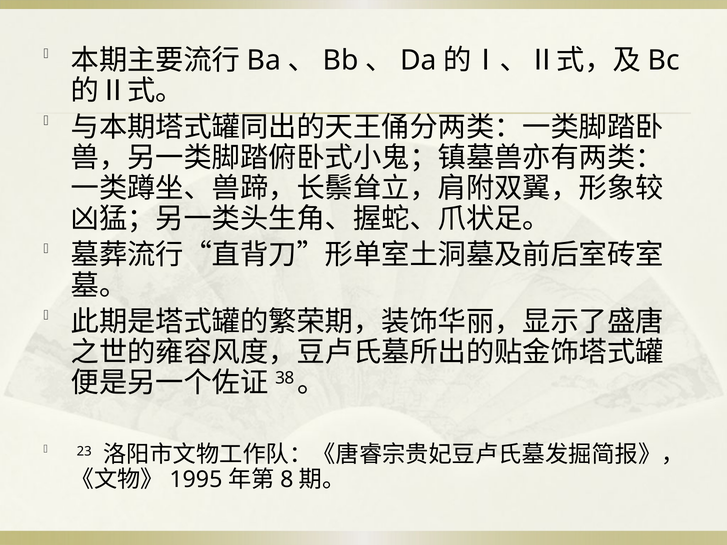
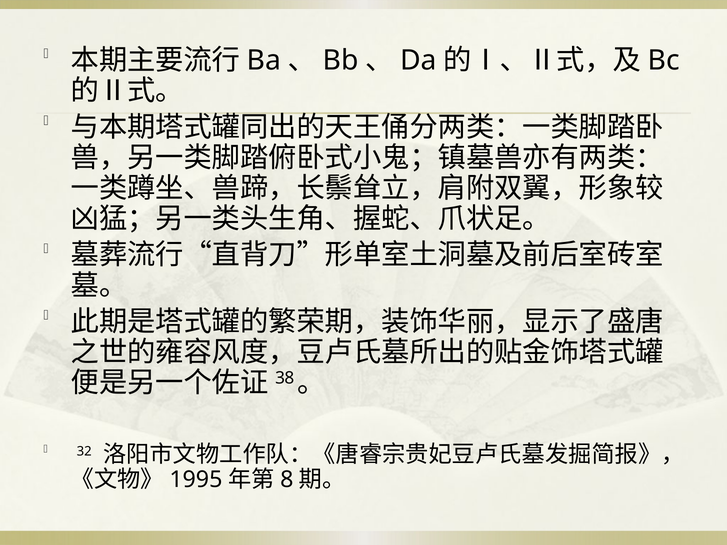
23: 23 -> 32 (84, 451)
